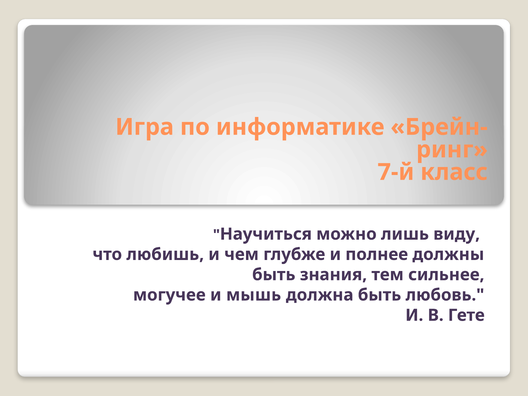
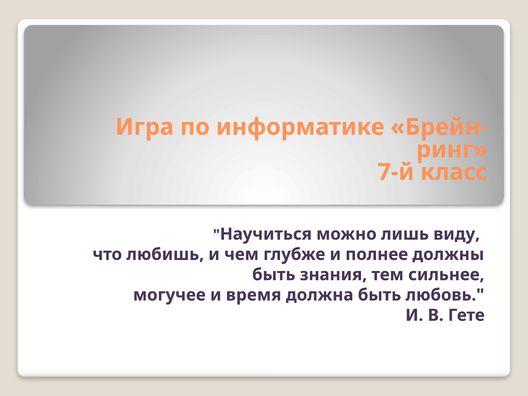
мышь: мышь -> время (254, 295)
